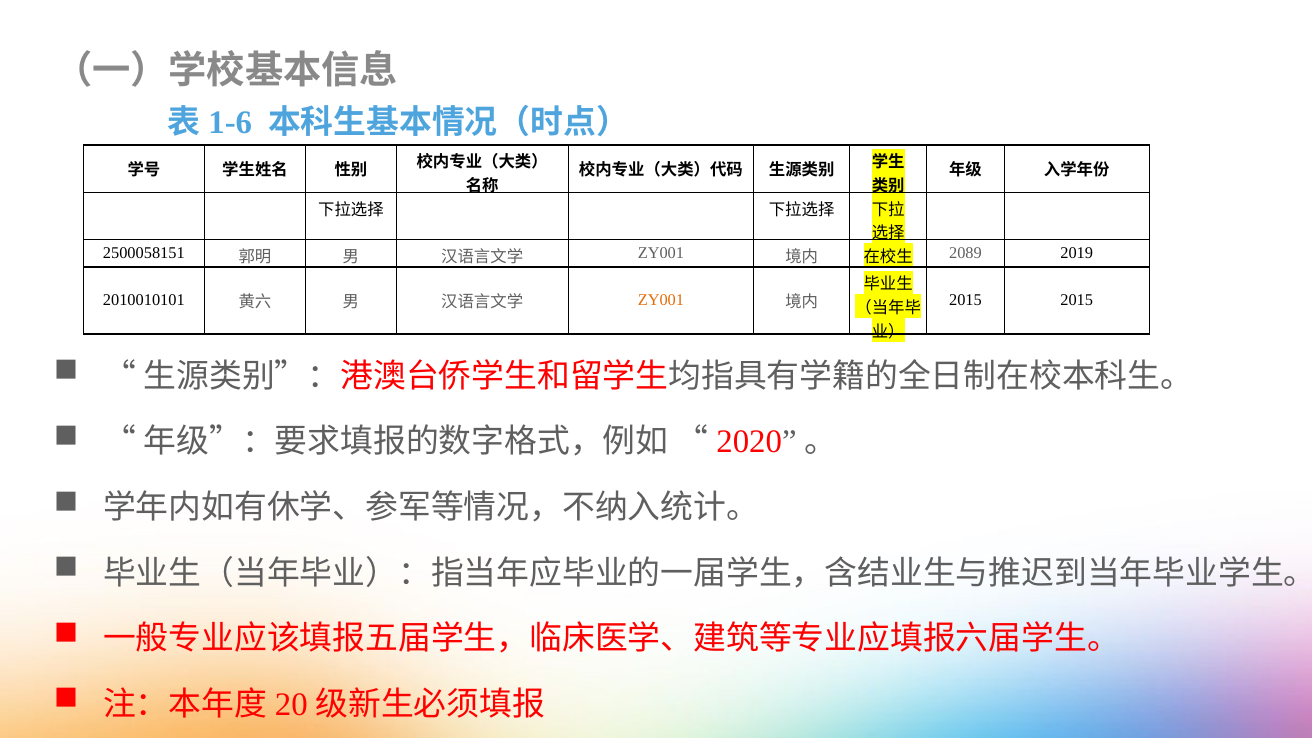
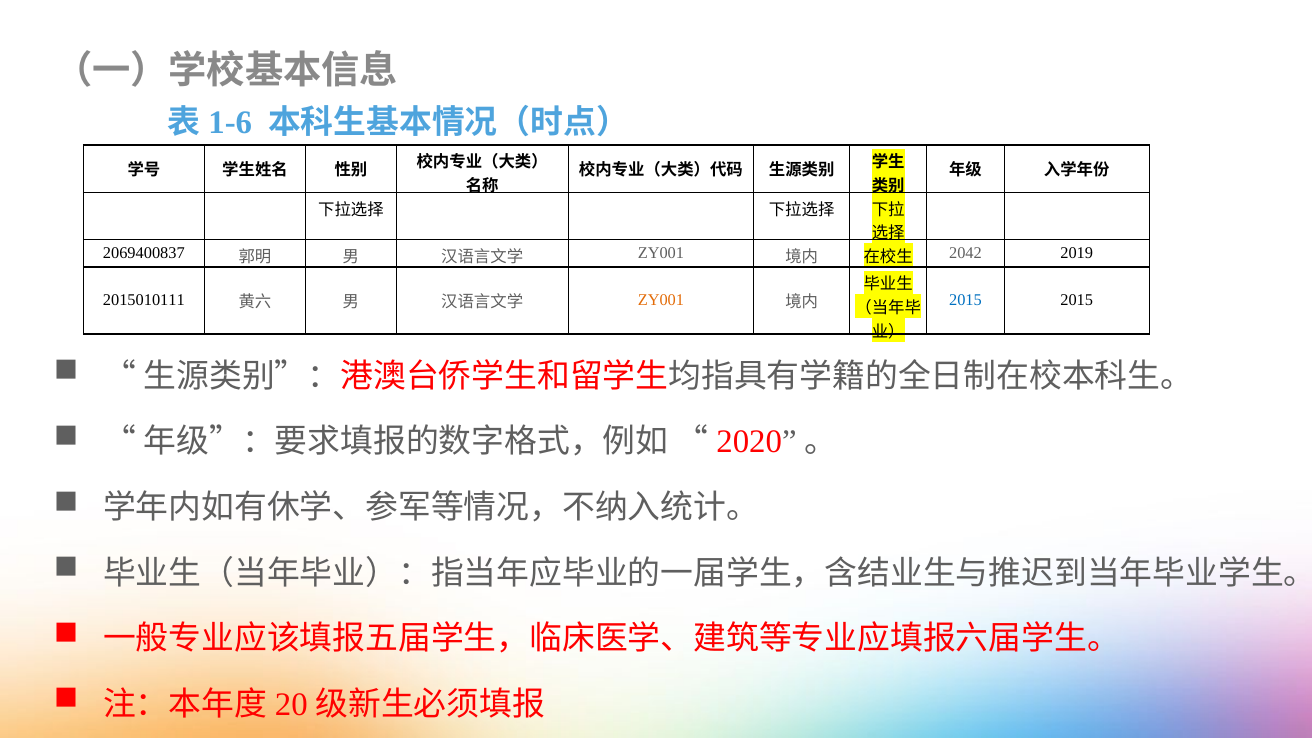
2500058151: 2500058151 -> 2069400837 (144, 253)
2089: 2089 -> 2042 (965, 253)
2010010101: 2010010101 -> 2015010111 (144, 300)
2015 colour: black -> blue (965, 300)
